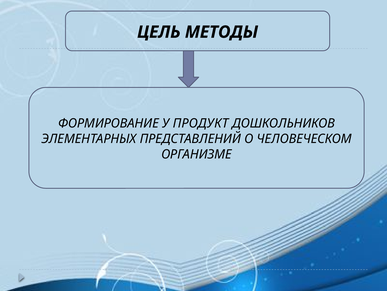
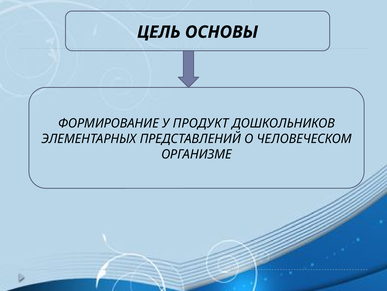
МЕТОДЫ: МЕТОДЫ -> ОСНОВЫ (221, 32)
